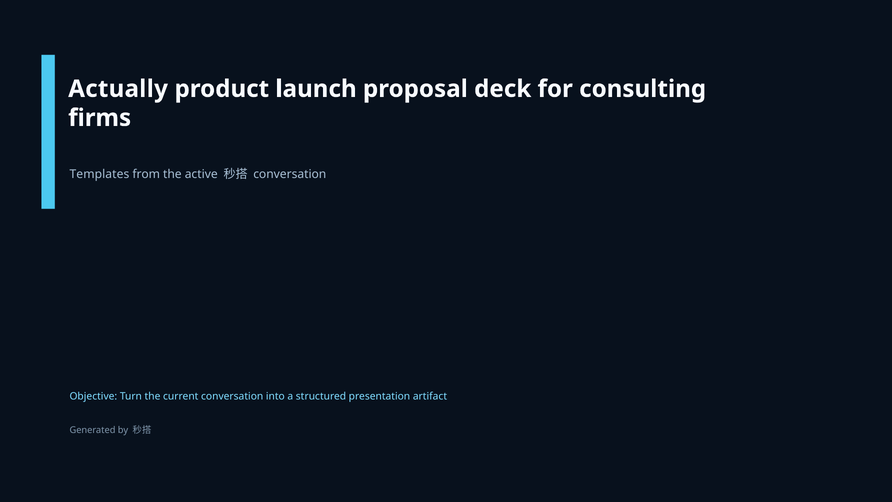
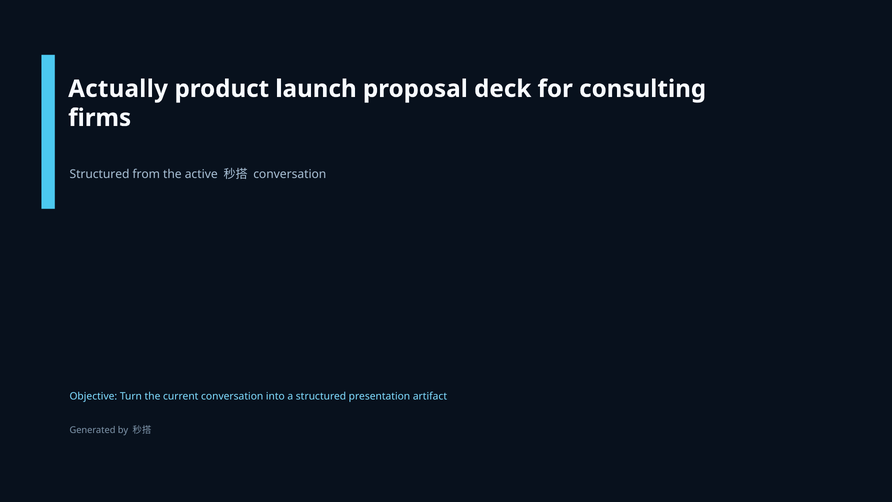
Templates: Templates -> Structured (100, 174)
